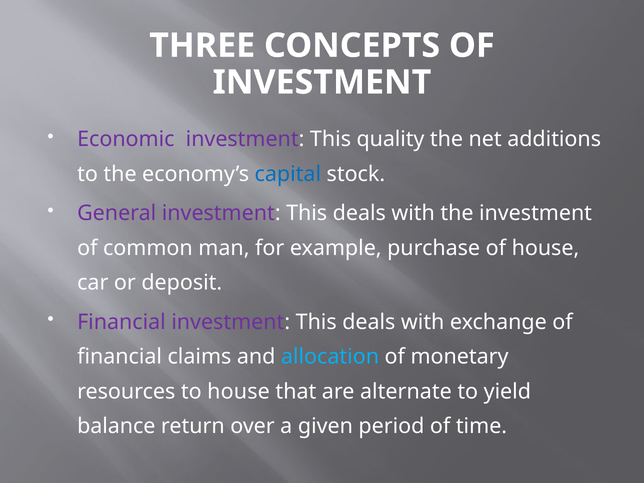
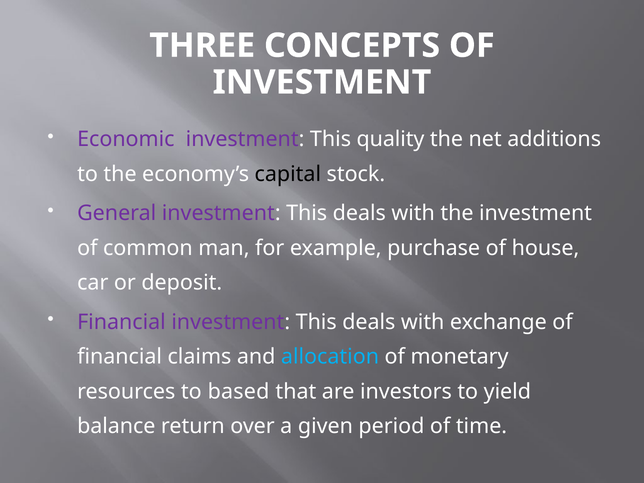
capital colour: blue -> black (288, 174)
to house: house -> based (238, 392)
alternate: alternate -> investors (406, 392)
